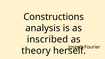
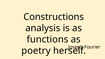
inscribed: inscribed -> functions (48, 39)
theory: theory -> poetry (36, 51)
